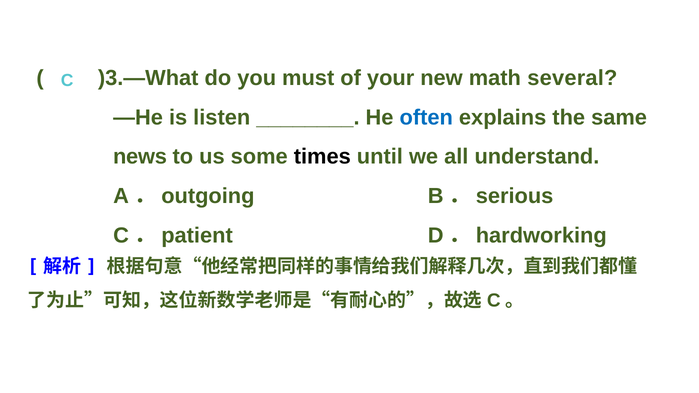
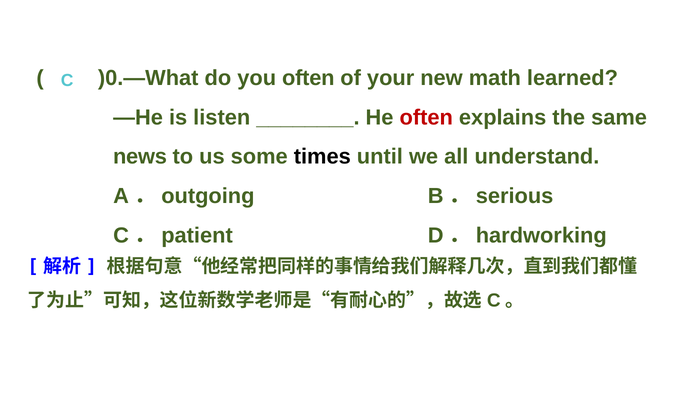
)3.—What: )3.—What -> )0.—What (148, 78)
you must: must -> often (308, 78)
several: several -> learned (572, 78)
often colour: blue -> red (426, 117)
